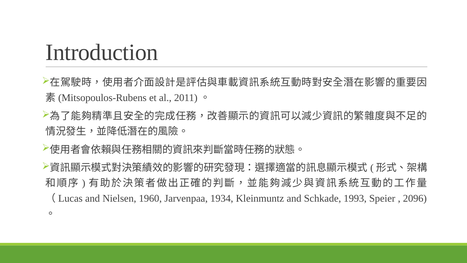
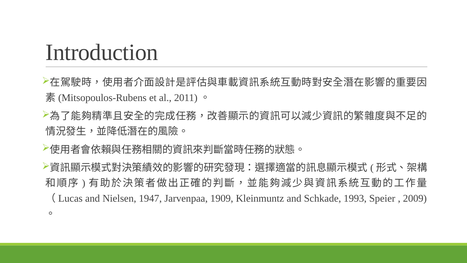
1960: 1960 -> 1947 (150, 198)
1934: 1934 -> 1909 (222, 198)
2096: 2096 -> 2009 (415, 198)
